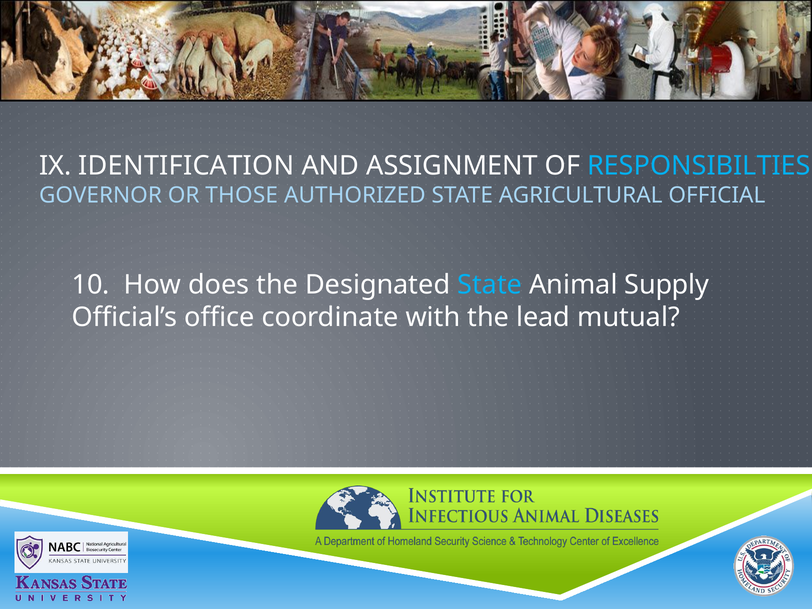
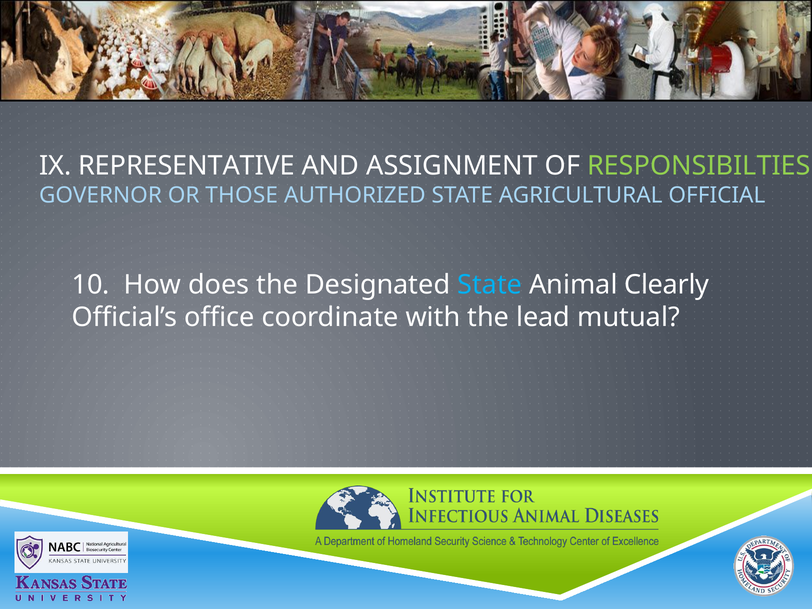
IDENTIFICATION: IDENTIFICATION -> REPRESENTATIVE (187, 166)
RESPONSIBILTIES colour: light blue -> light green (699, 166)
Supply: Supply -> Clearly (667, 285)
